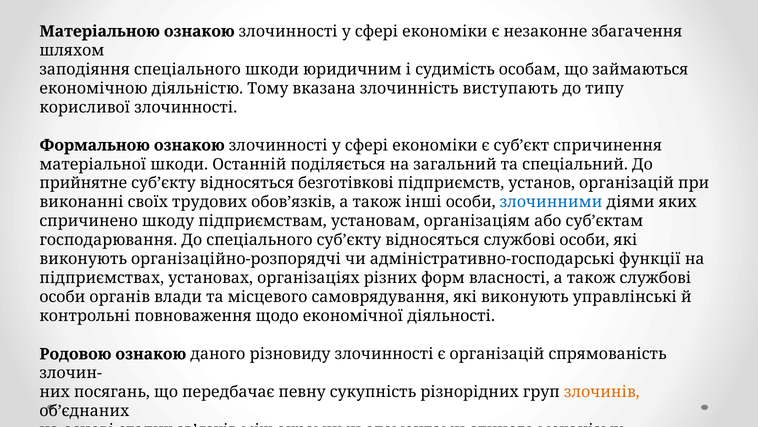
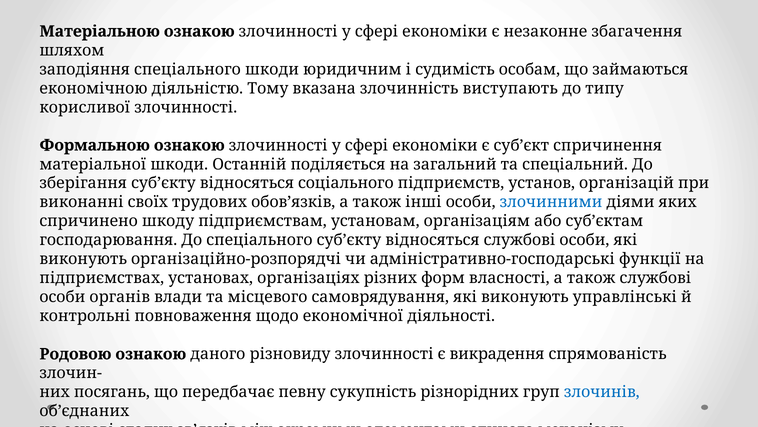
прийнятне: прийнятне -> зберігання (83, 183)
безготівкові: безготівкові -> соціального (346, 183)
є організацій: організацій -> викрадення (497, 354)
злочинів colour: orange -> blue (602, 392)
